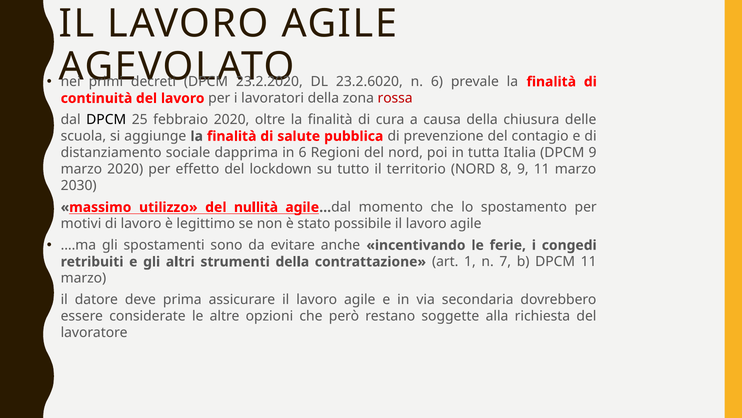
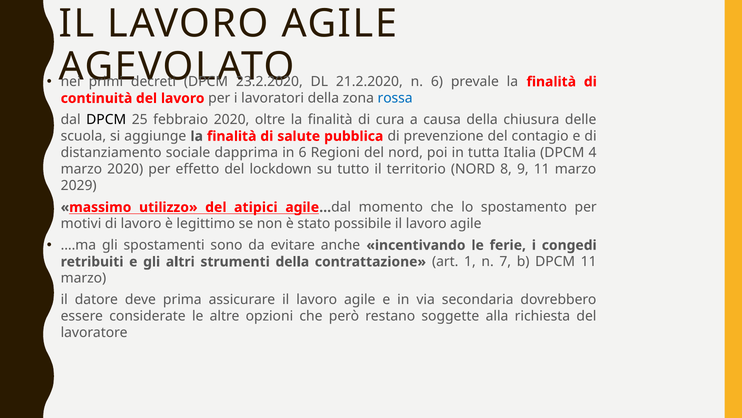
23.2.6020: 23.2.6020 -> 21.2.2020 (369, 82)
rossa colour: red -> blue (395, 98)
DPCM 9: 9 -> 4 (593, 153)
2030: 2030 -> 2029 (79, 186)
nullità: nullità -> atipici (256, 207)
